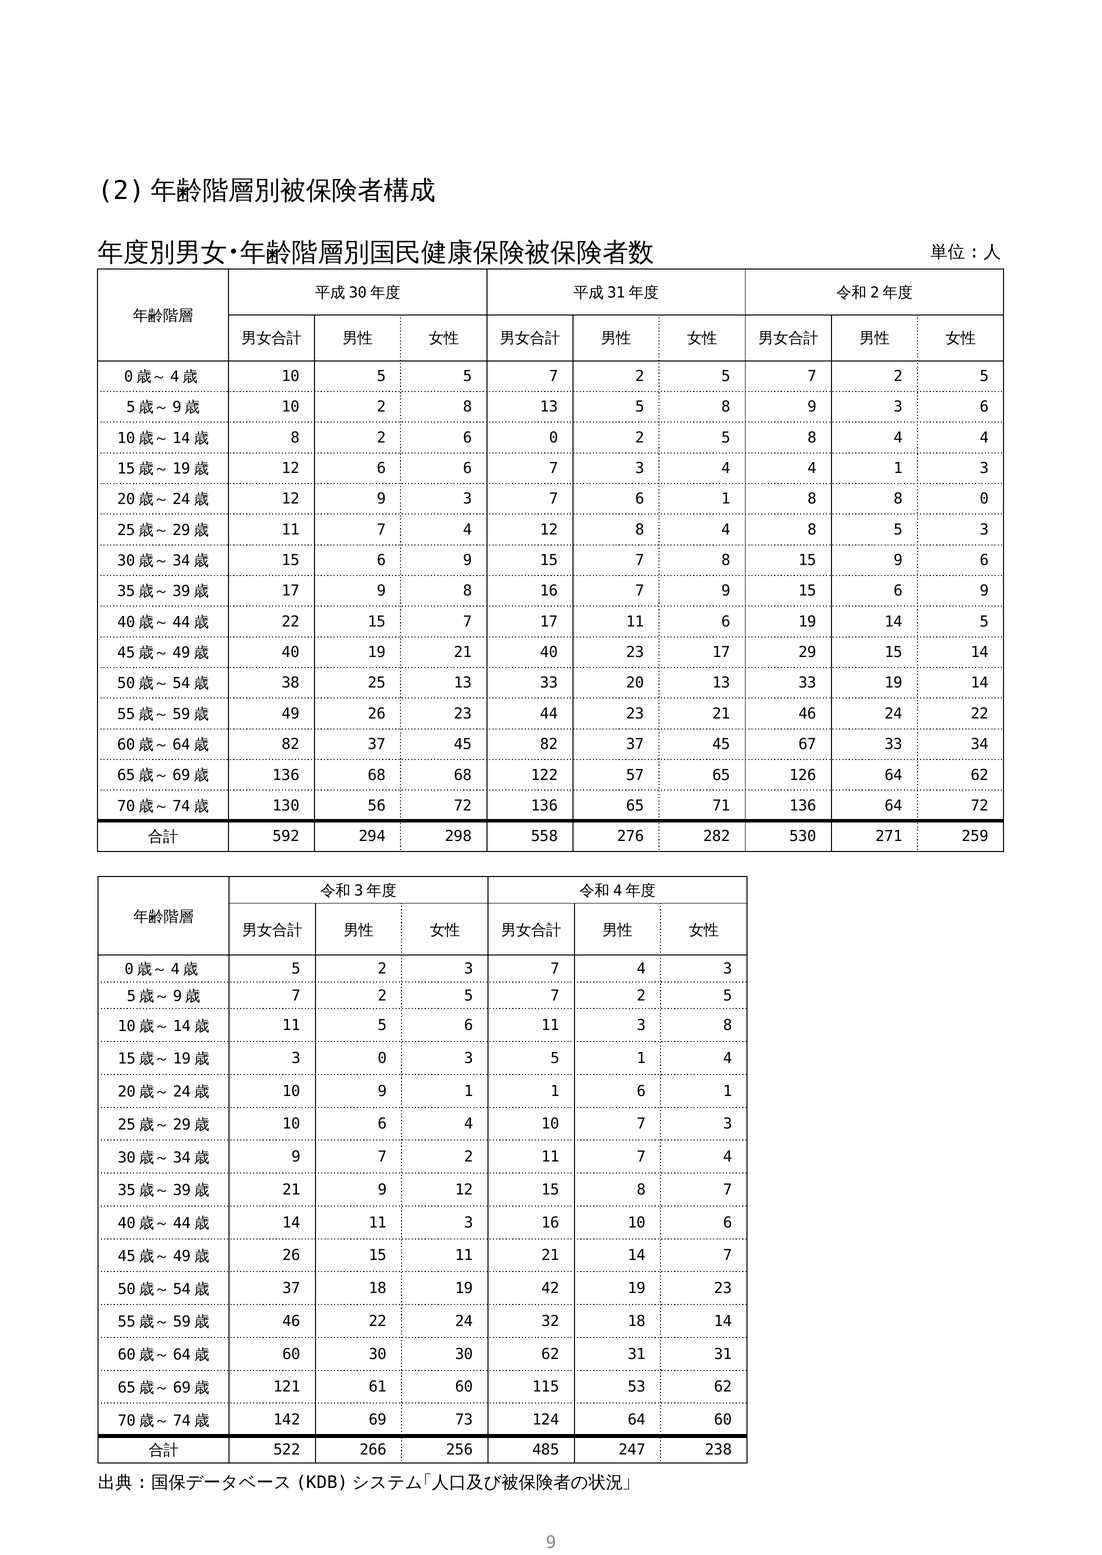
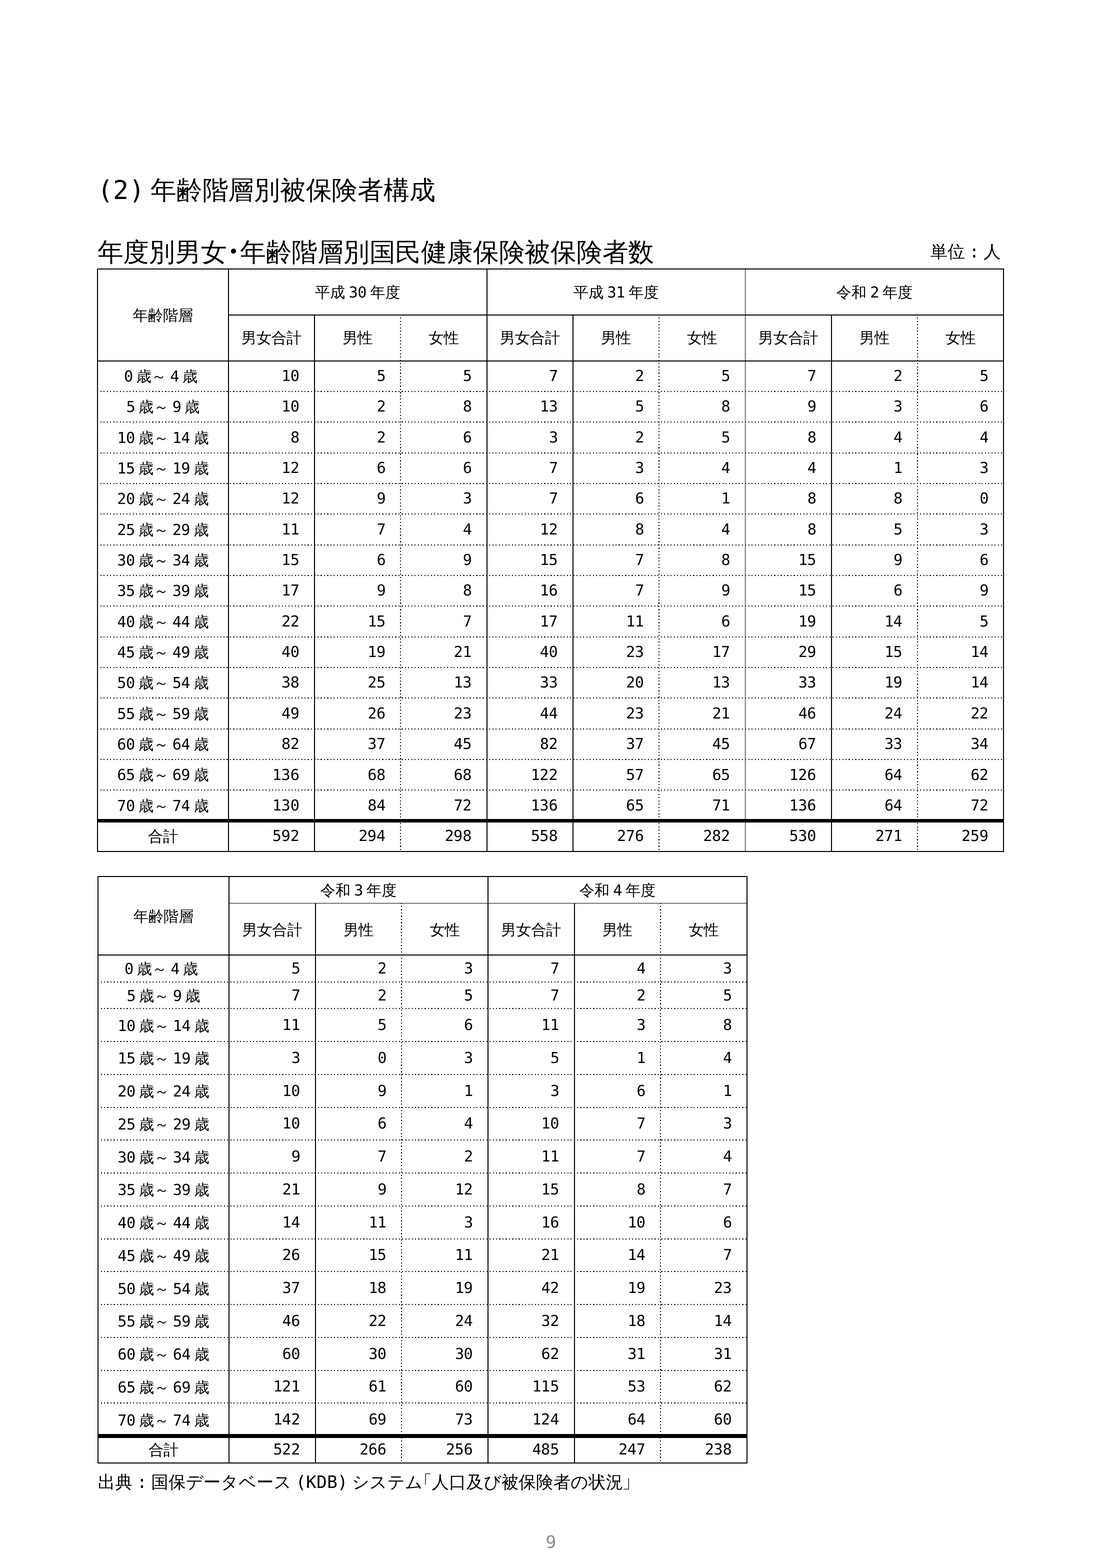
6 0: 0 -> 3 (554, 438)
56: 56 -> 84 (377, 806)
9 1 1: 1 -> 3 (555, 1091)
